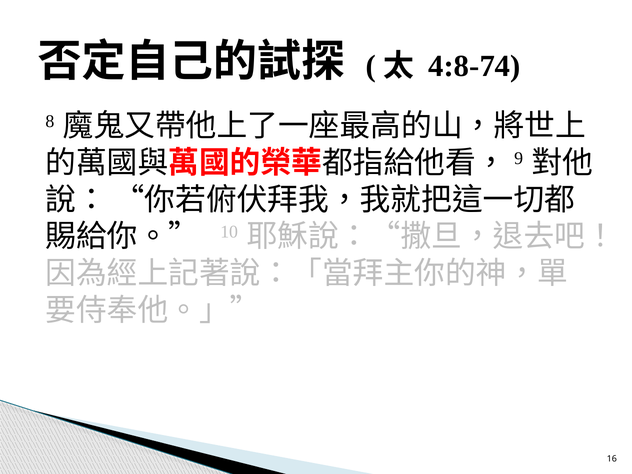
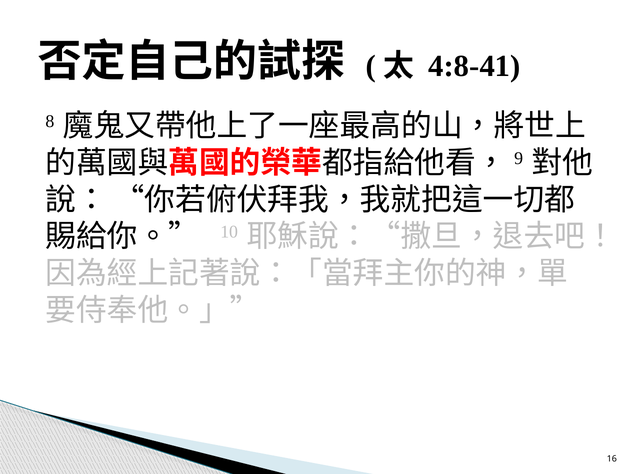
4:8-74: 4:8-74 -> 4:8-41 (474, 66)
